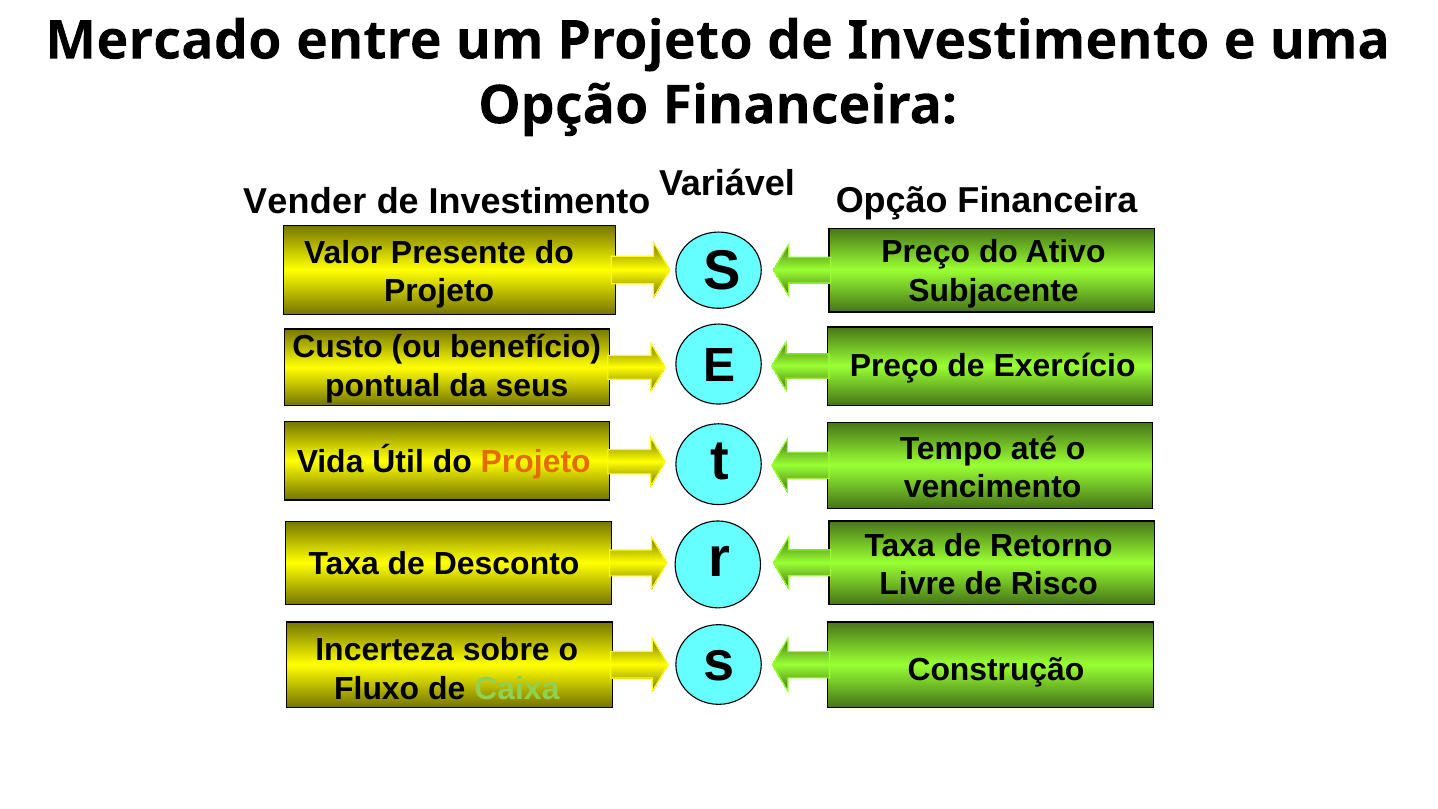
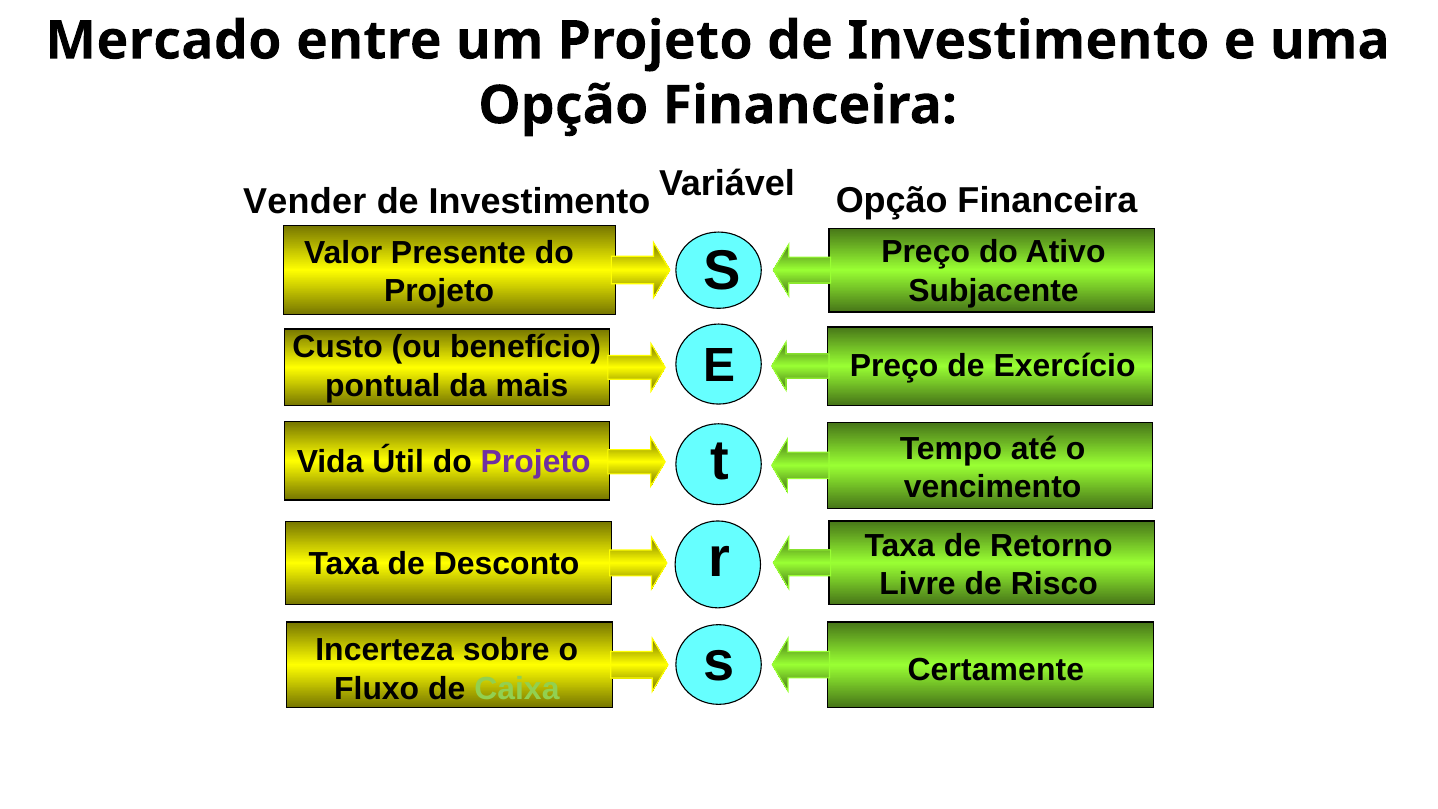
seus: seus -> mais (532, 386)
Projeto colour: orange -> purple (536, 462)
Construção: Construção -> Certamente (996, 670)
